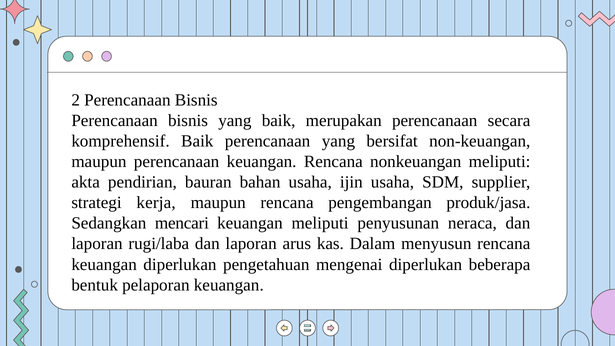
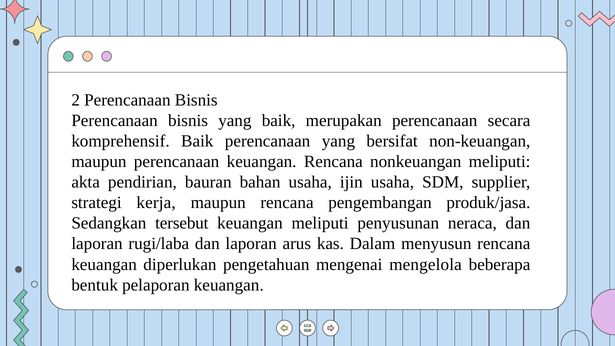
mencari: mencari -> tersebut (182, 223)
mengenai diperlukan: diperlukan -> mengelola (425, 264)
